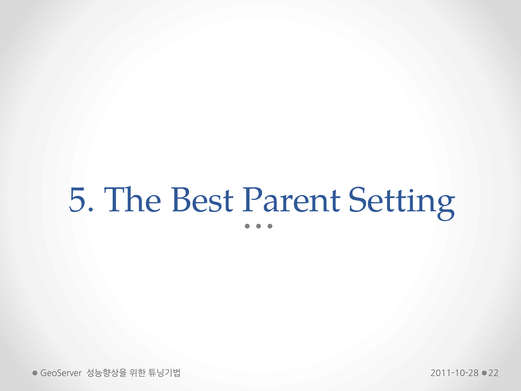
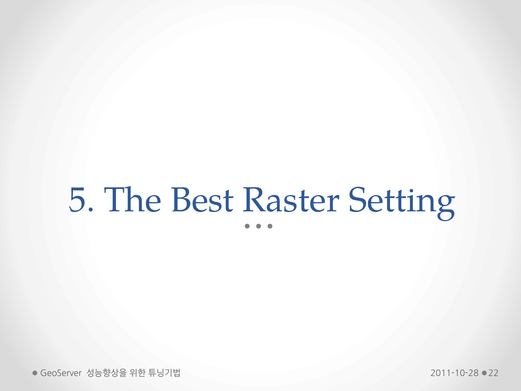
Parent: Parent -> Raster (291, 200)
